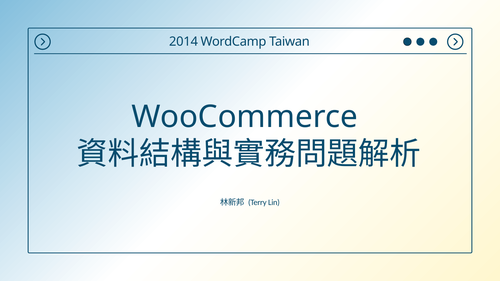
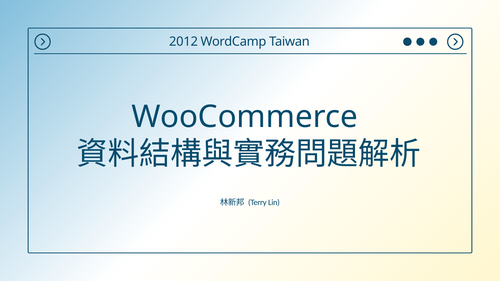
2014: 2014 -> 2012 (184, 42)
